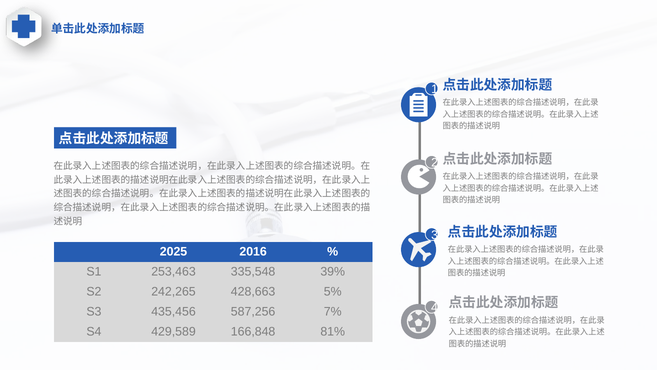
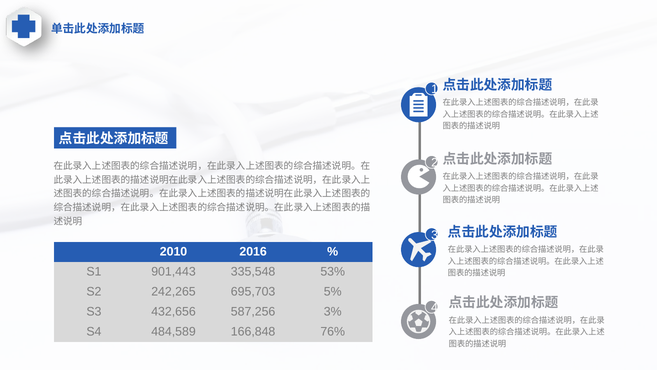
2025: 2025 -> 2010 (174, 251)
253,463: 253,463 -> 901,443 (174, 271)
39%: 39% -> 53% (333, 271)
428,663: 428,663 -> 695,703 (253, 291)
435,456: 435,456 -> 432,656 (174, 311)
7%: 7% -> 3% (333, 311)
429,589: 429,589 -> 484,589 (174, 331)
81%: 81% -> 76% (333, 331)
